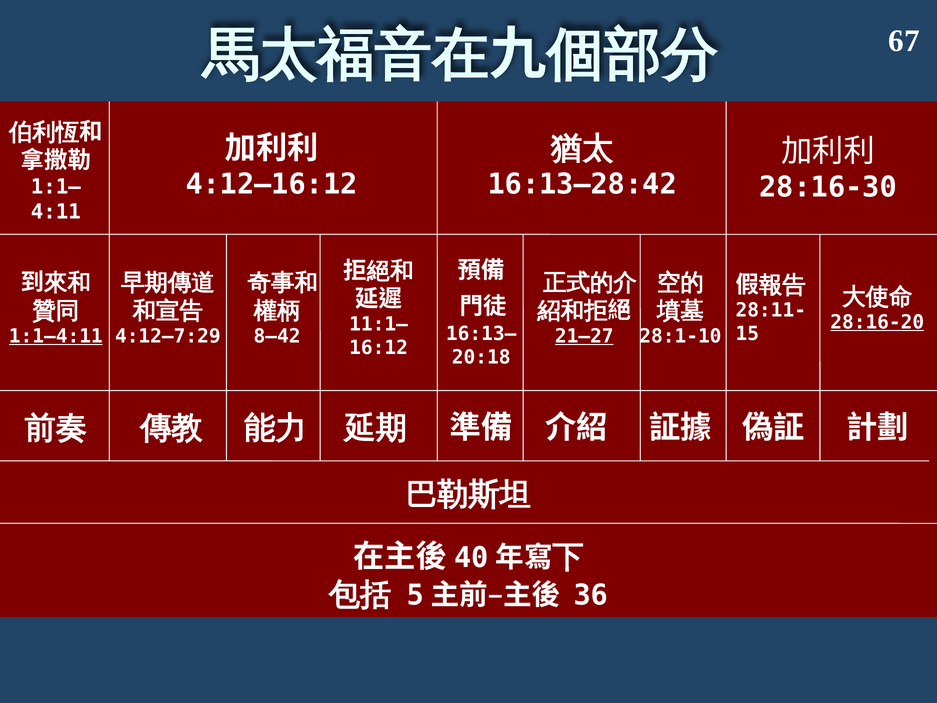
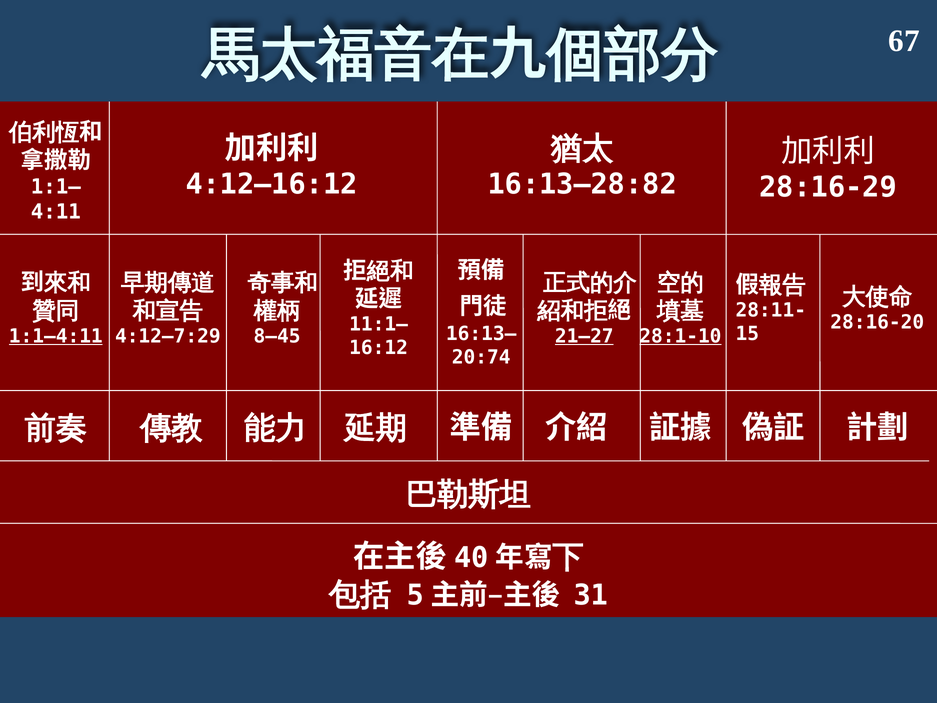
16:13–28:42: 16:13–28:42 -> 16:13–28:82 (582, 184)
28:16-30: 28:16-30 -> 28:16-29 (828, 187)
28:16-20 underline: present -> none (877, 322)
8–42: 8–42 -> 8–45 (277, 336)
28:1-10 underline: none -> present (680, 336)
20:18: 20:18 -> 20:74 (481, 357)
36: 36 -> 31 (591, 595)
